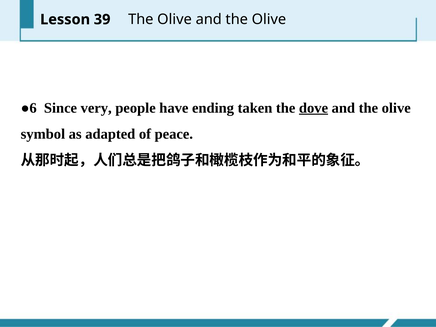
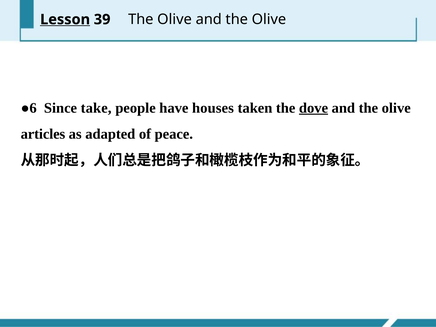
Lesson underline: none -> present (65, 19)
very: very -> take (96, 108)
ending: ending -> houses (213, 108)
symbol: symbol -> articles (43, 134)
